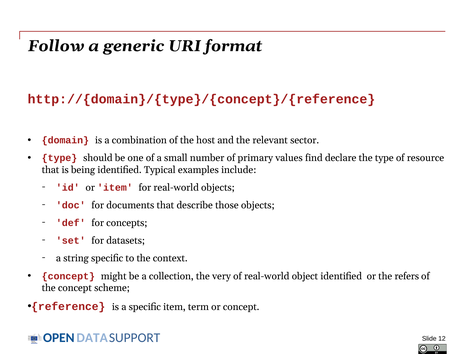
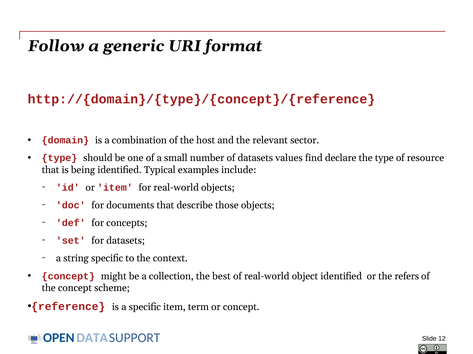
of primary: primary -> datasets (255, 158)
very: very -> best (221, 277)
